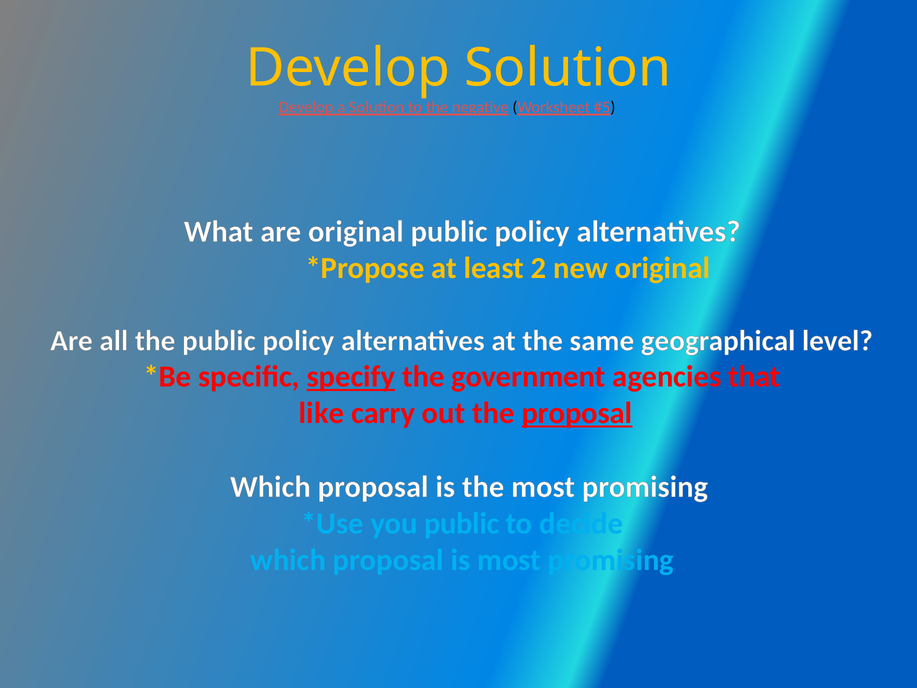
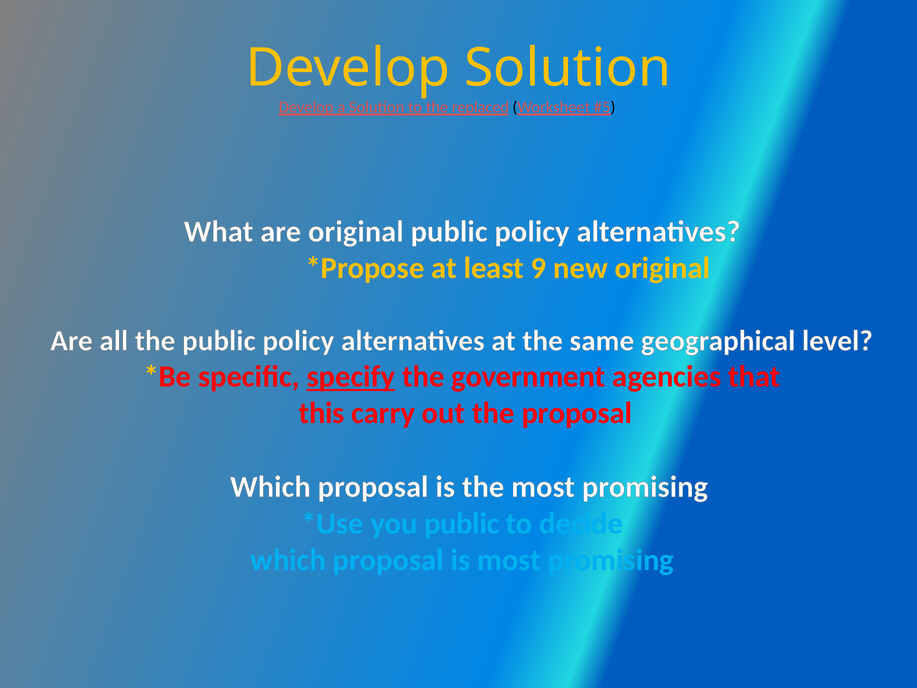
negative: negative -> replaced (480, 107)
2: 2 -> 9 (539, 268)
like: like -> this (322, 413)
proposal underline: present -> none (577, 413)
